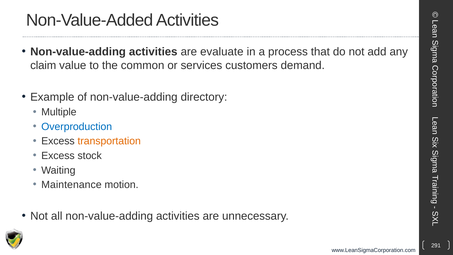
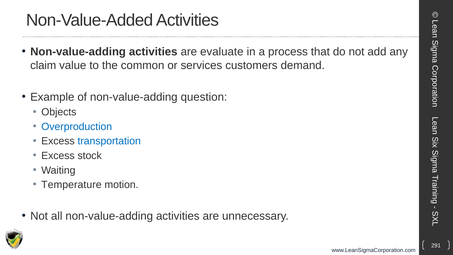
directory: directory -> question (204, 97)
Multiple: Multiple -> Objects (59, 112)
transportation colour: orange -> blue (109, 141)
Maintenance: Maintenance -> Temperature (71, 185)
